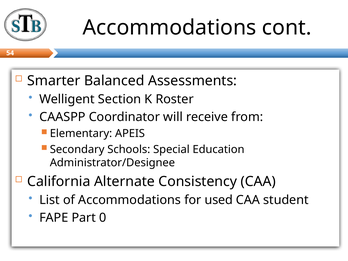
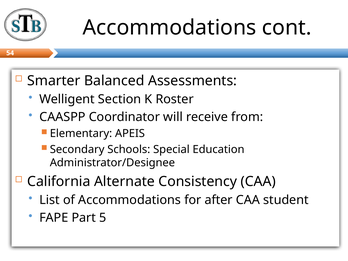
used: used -> after (219, 200)
0: 0 -> 5 (103, 218)
